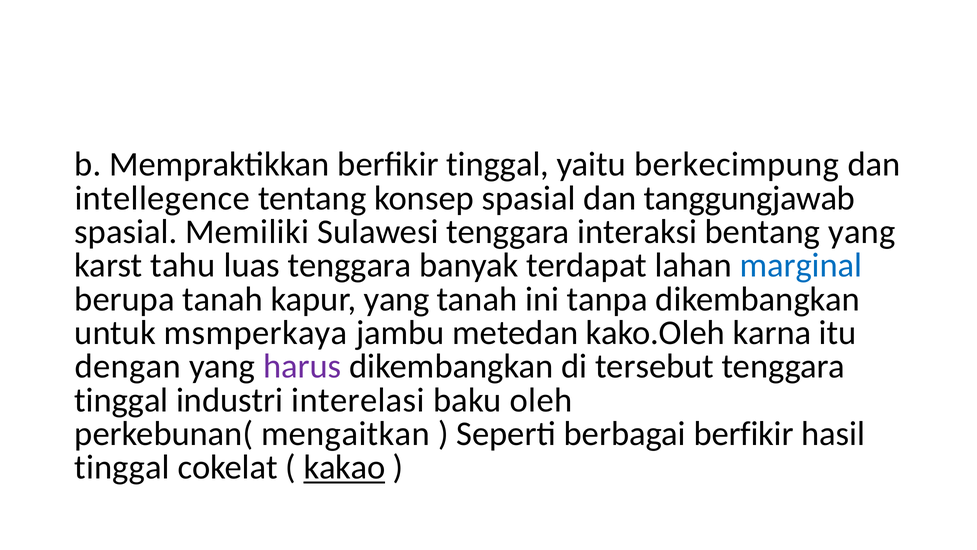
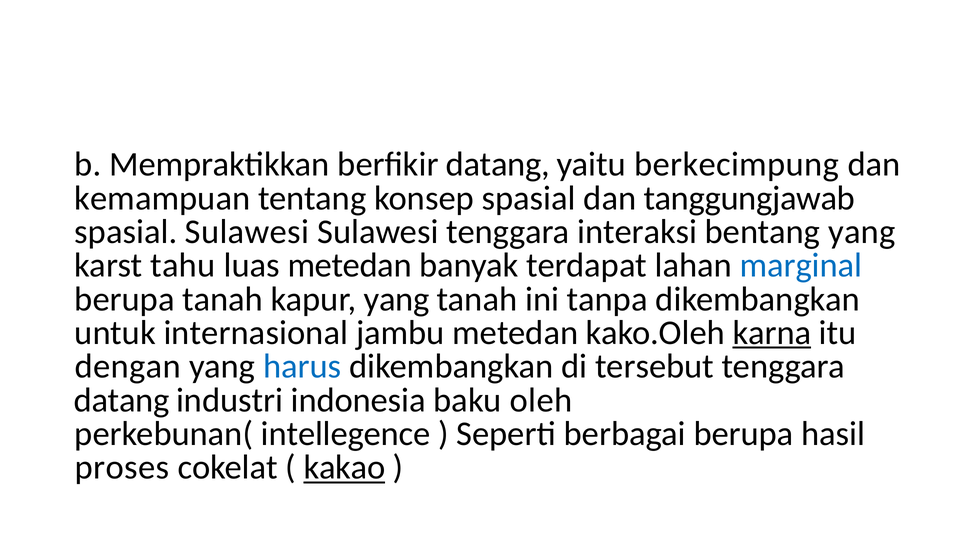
berfikir tinggal: tinggal -> datang (498, 164)
intellegence: intellegence -> kemampuan (162, 198)
spasial Memiliki: Memiliki -> Sulawesi (247, 232)
luas tenggara: tenggara -> metedan (350, 265)
msmperkaya: msmperkaya -> internasional (256, 333)
karna underline: none -> present (772, 333)
harus colour: purple -> blue (302, 366)
tinggal: tinggal -> datang (122, 400)
interelasi: interelasi -> indonesia (358, 400)
mengaitkan: mengaitkan -> intellegence (346, 433)
berbagai berfikir: berfikir -> berupa (744, 433)
tinggal: tinggal -> proses (122, 467)
